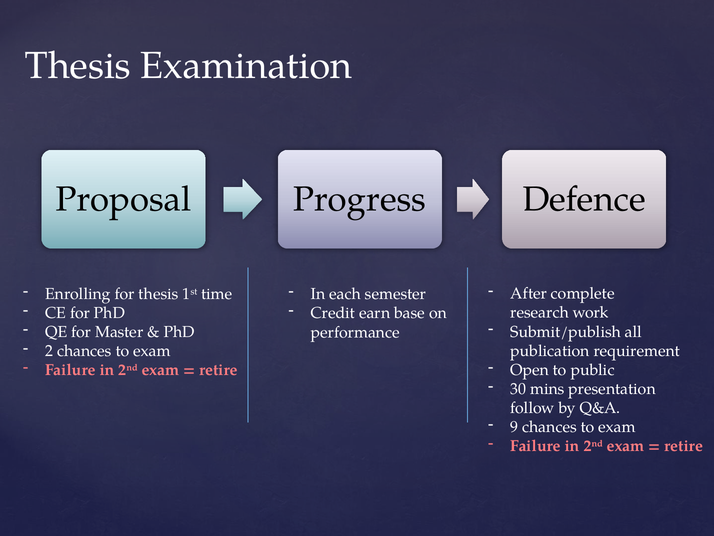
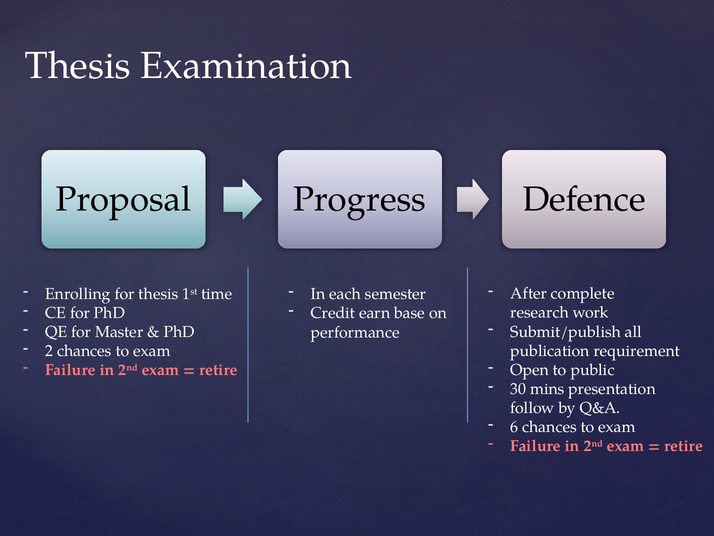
9: 9 -> 6 (514, 427)
